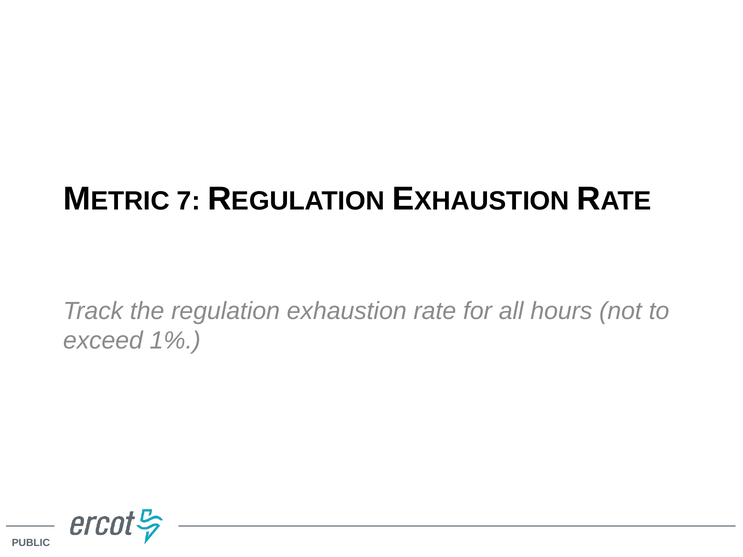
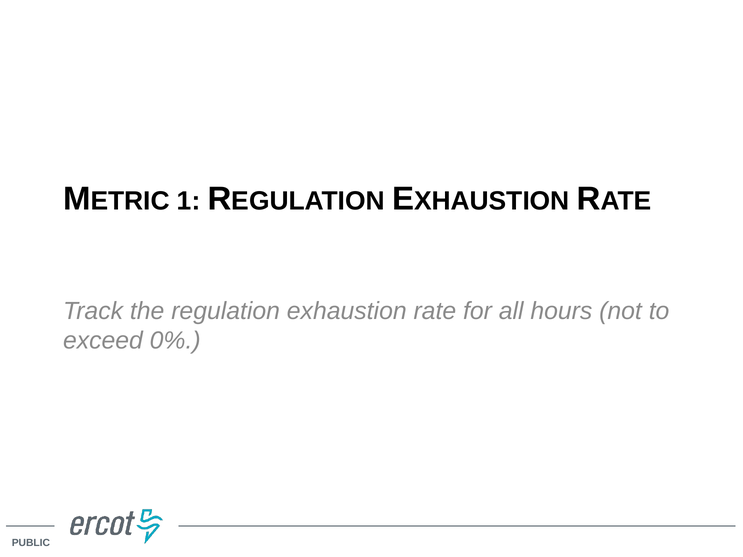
7: 7 -> 1 (189, 201)
1%: 1% -> 0% (175, 341)
